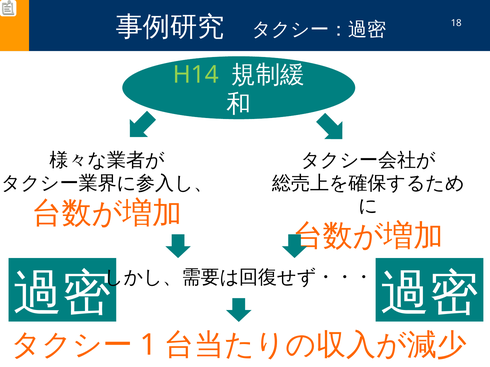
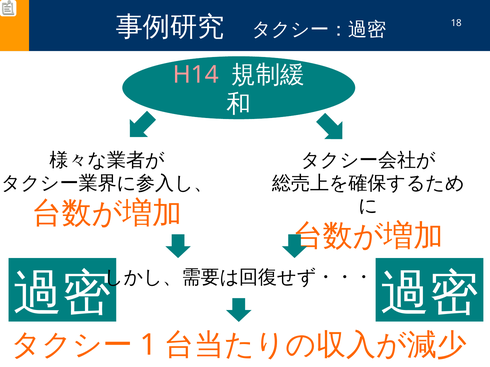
H14 colour: light green -> pink (196, 75)
